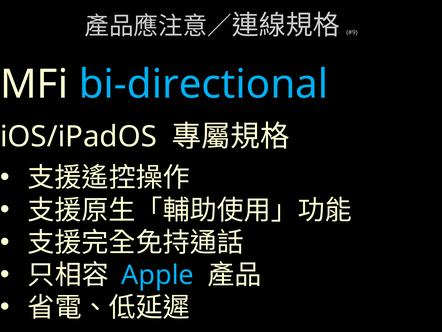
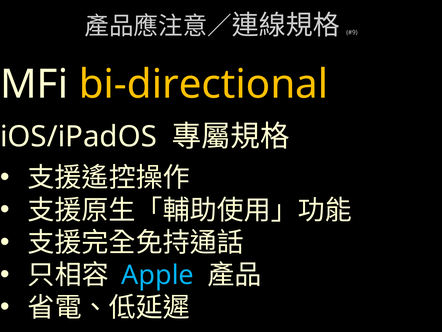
bi-directional colour: light blue -> yellow (204, 84)
